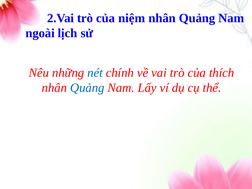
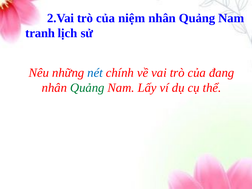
ngoài: ngoài -> tranh (40, 33)
thích: thích -> đang (222, 73)
Quảng colour: blue -> green (87, 88)
